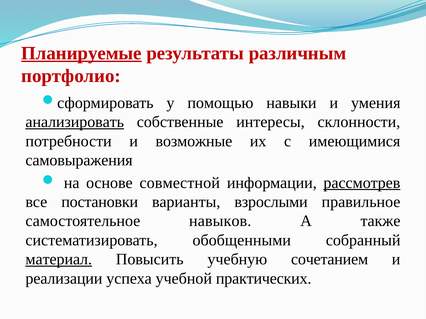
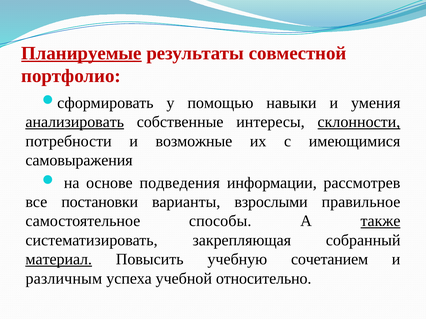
различным: различным -> совместной (298, 53)
склонности underline: none -> present (359, 122)
совместной: совместной -> подведения (180, 183)
рассмотрев underline: present -> none (362, 183)
навыков: навыков -> способы (220, 221)
также underline: none -> present (380, 221)
обобщенными: обобщенными -> закрепляющая (242, 241)
реализации: реализации -> различным (64, 279)
практических: практических -> относительно (264, 279)
